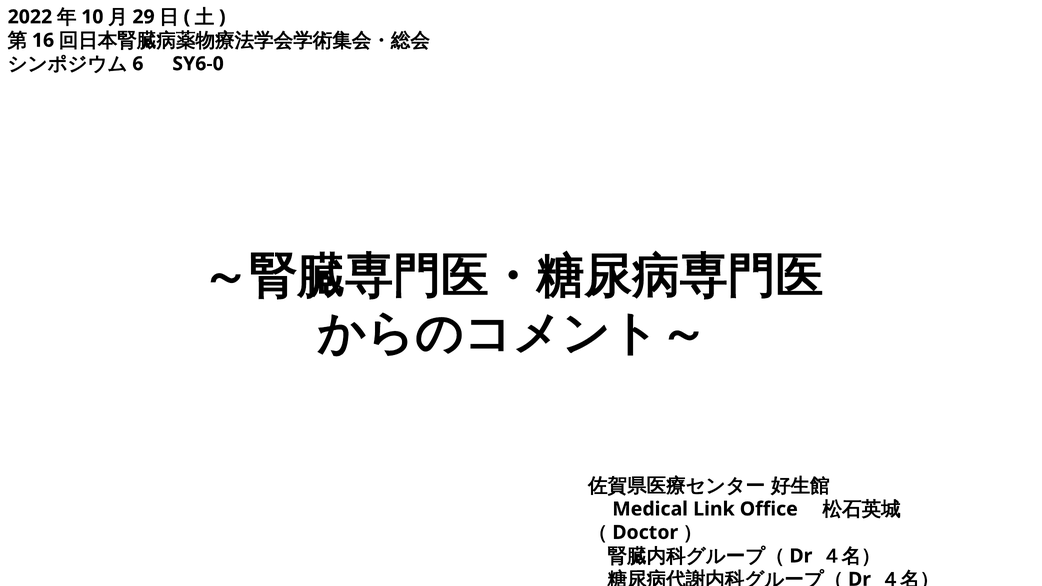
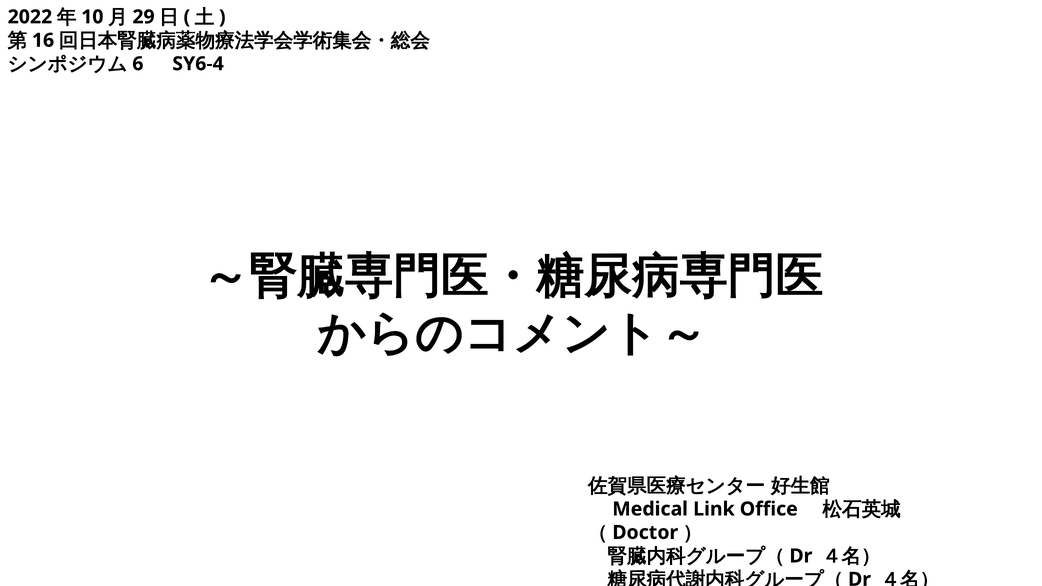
SY6-0: SY6-0 -> SY6-4 (198, 64)
